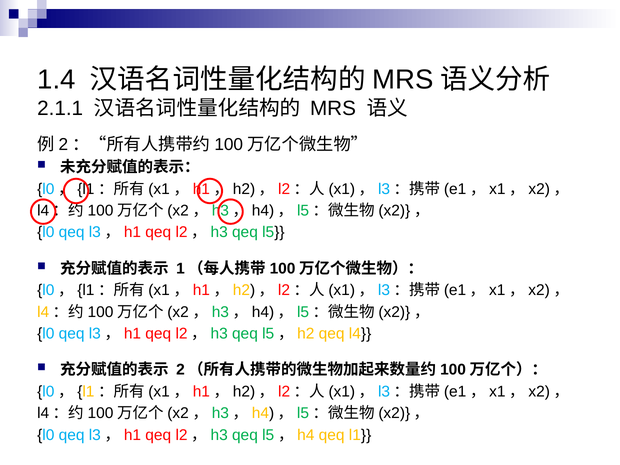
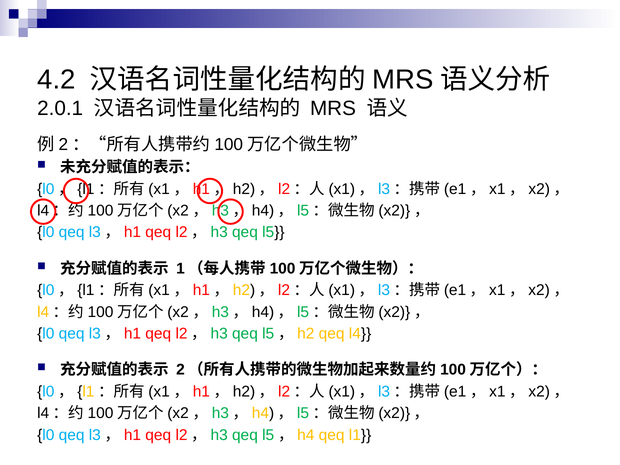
1.4: 1.4 -> 4.2 (56, 80)
2.1.1: 2.1.1 -> 2.0.1 (60, 108)
